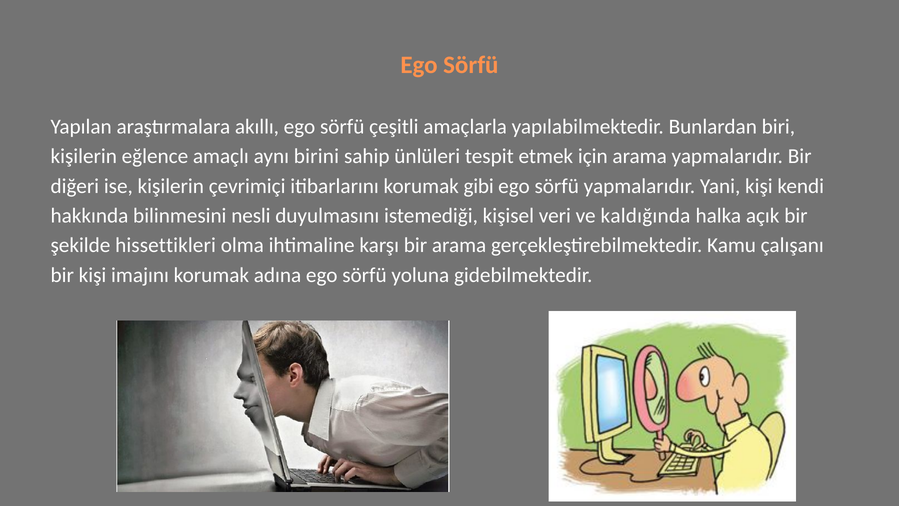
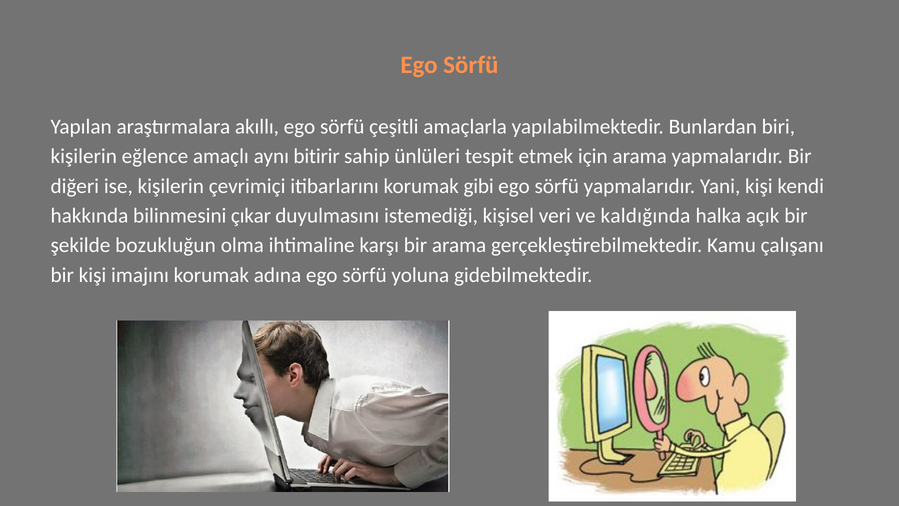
birini: birini -> bitirir (317, 156)
nesli: nesli -> çıkar (251, 216)
hissettikleri: hissettikleri -> bozukluğun (166, 245)
